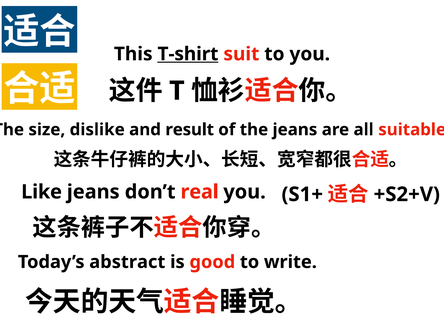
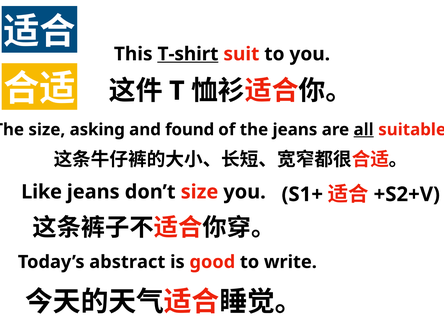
dislike: dislike -> asking (97, 130)
result: result -> found (190, 130)
all underline: none -> present (364, 130)
don’t real: real -> size (200, 192)
